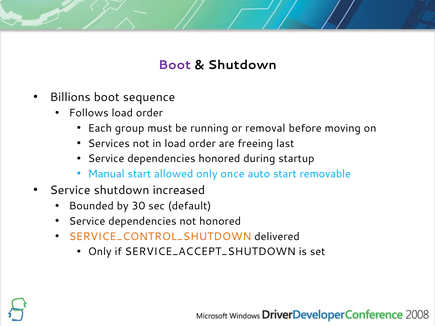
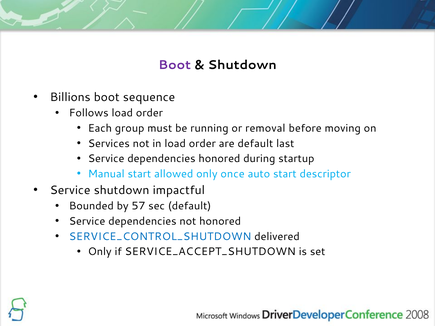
are freeing: freeing -> default (255, 144)
removable: removable -> descriptor (325, 174)
increased: increased -> impactful (179, 190)
30: 30 -> 57 (138, 206)
SERVICE_CONTROL_SHUTDOWN colour: orange -> blue (160, 237)
